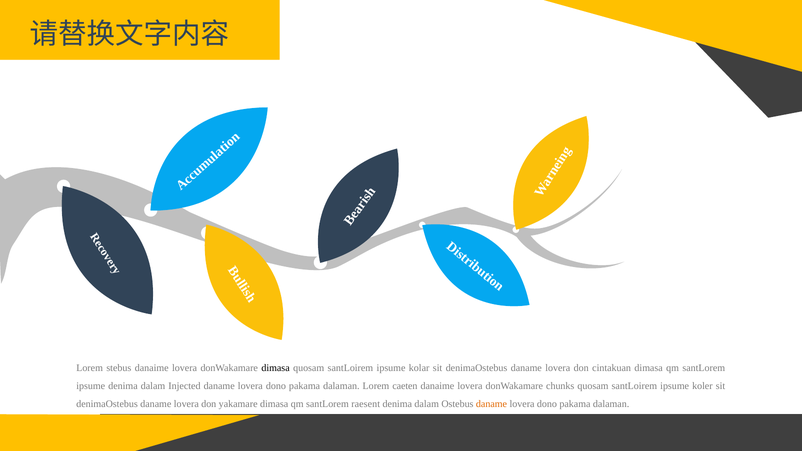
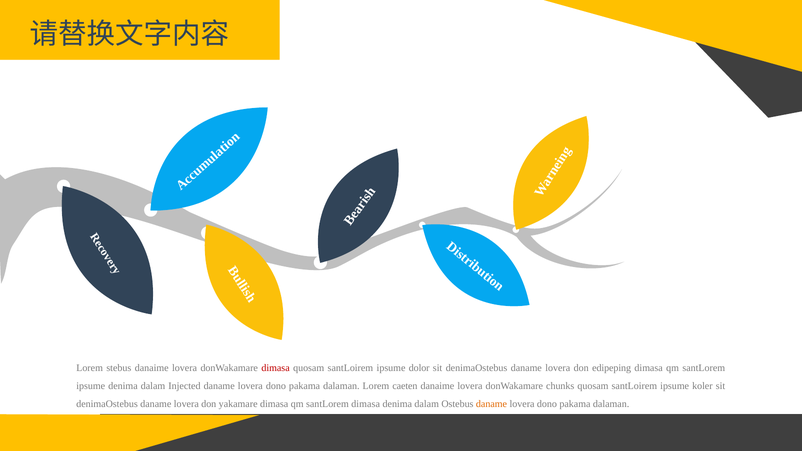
dimasa colour: black -> red (276, 368)
kolar: kolar -> dolor (419, 368)
cintakuan: cintakuan -> edipeping (612, 368)
santLorem raesent: raesent -> dimasa (366, 404)
